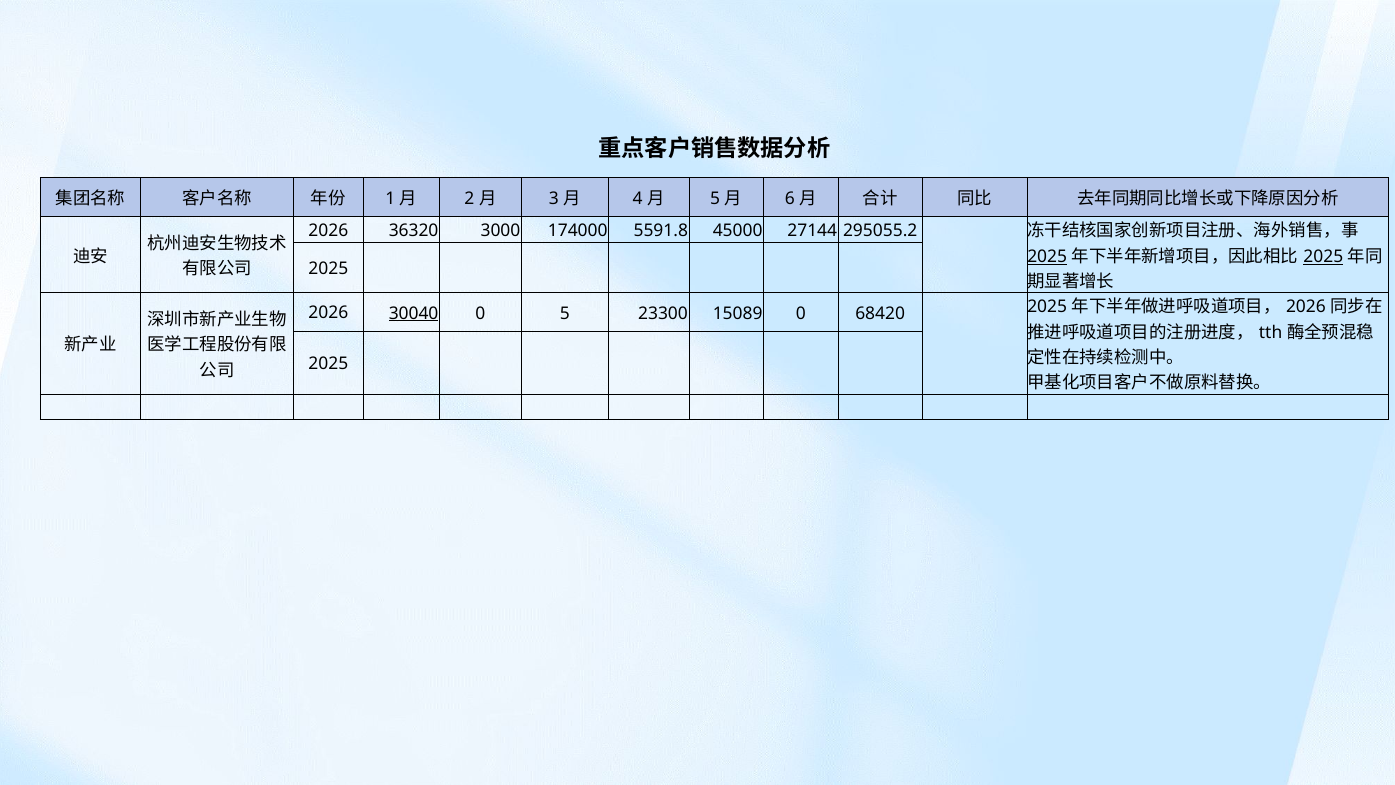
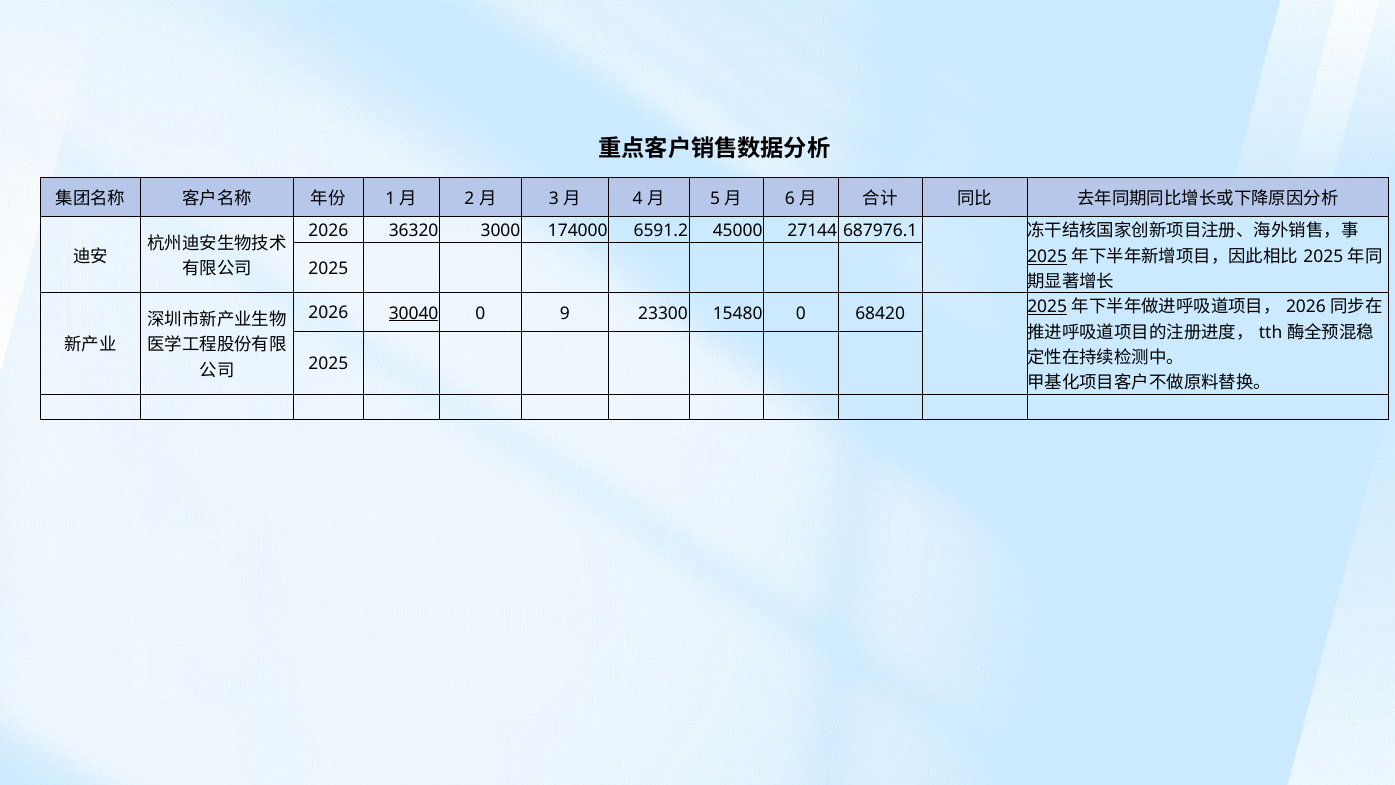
5591.8: 5591.8 -> 6591.2 (661, 231)
295055.2: 295055.2 -> 687976.1 (880, 231)
2025 underline: present -> none (1323, 256)
0 5: 5 -> 9 (565, 313)
15089: 15089 -> 15480 (738, 313)
2025 underline: none -> present (1047, 307)
